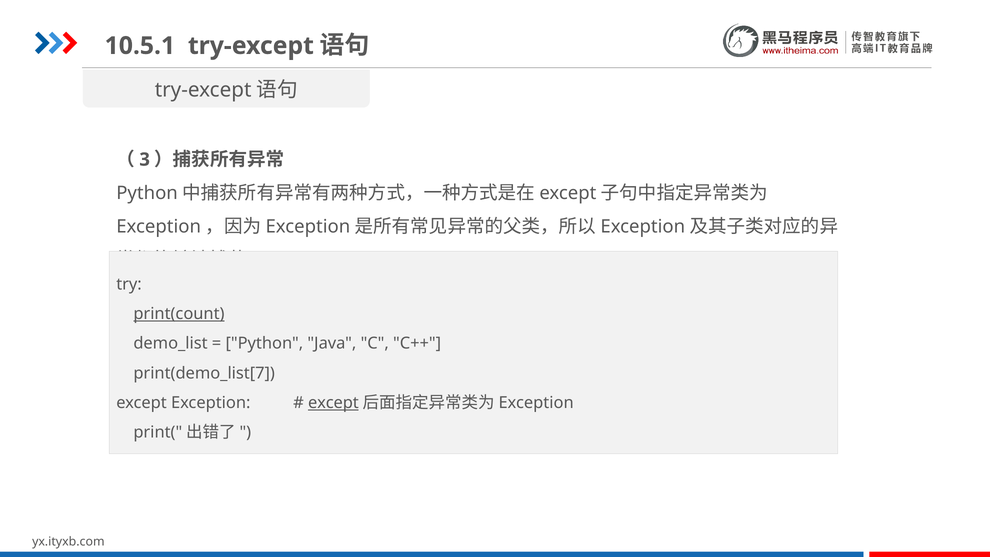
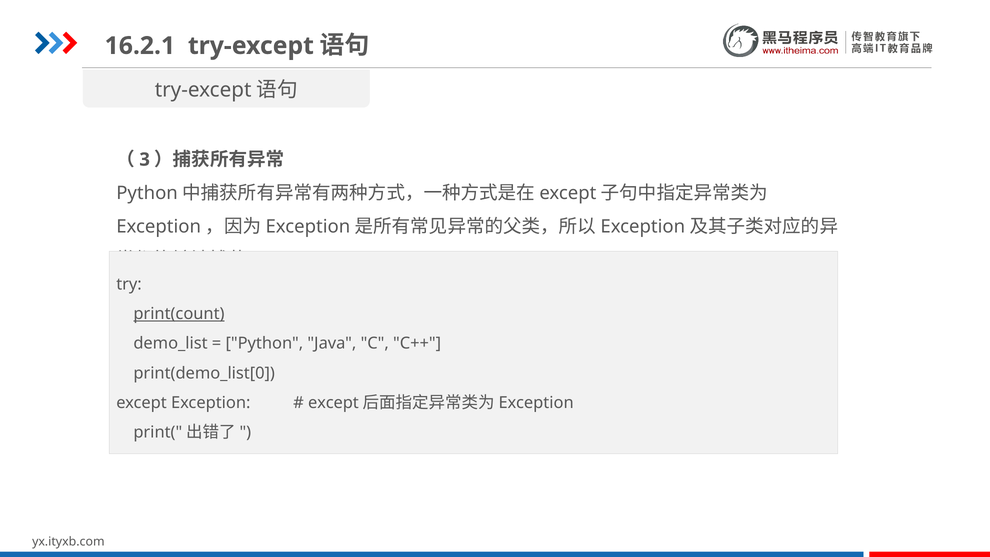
10.5.1: 10.5.1 -> 16.2.1 (140, 46)
print(demo_list[7: print(demo_list[7 -> print(demo_list[0 (204, 373)
except underline: present -> none (333, 403)
